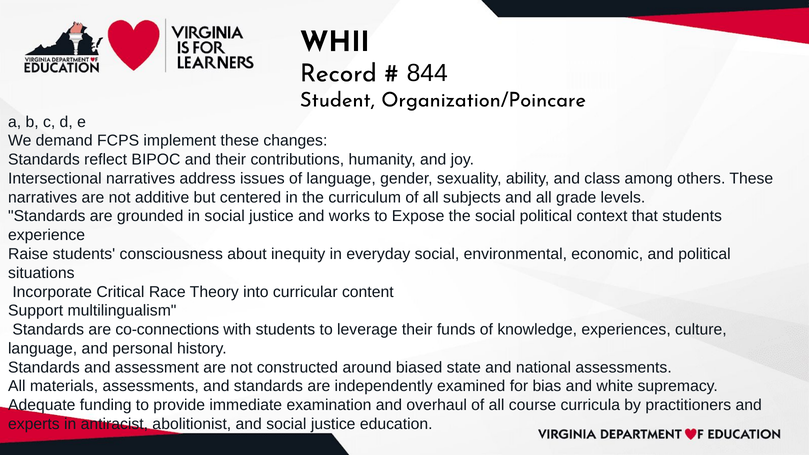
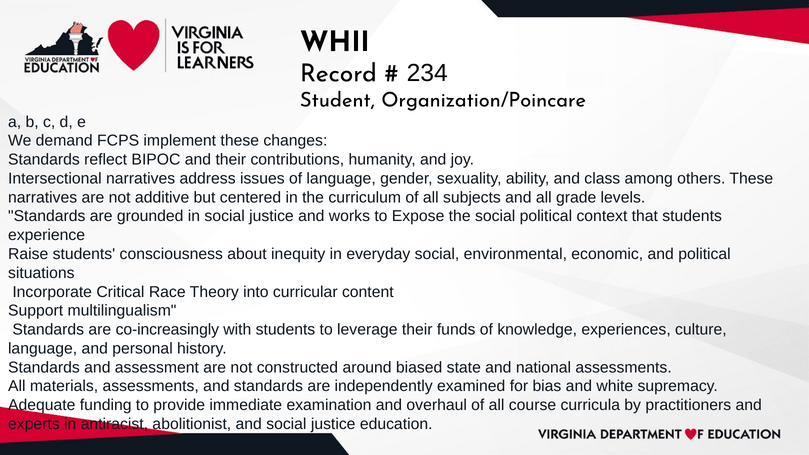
844: 844 -> 234 (427, 73)
co-connections: co-connections -> co-increasingly (167, 330)
